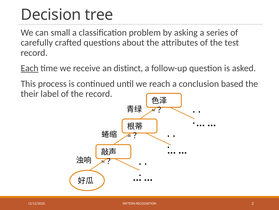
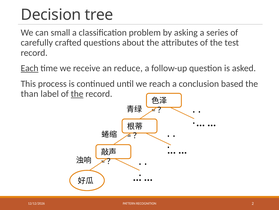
distinct: distinct -> reduce (128, 68)
their: their -> than (30, 94)
the underline: none -> present (77, 94)
